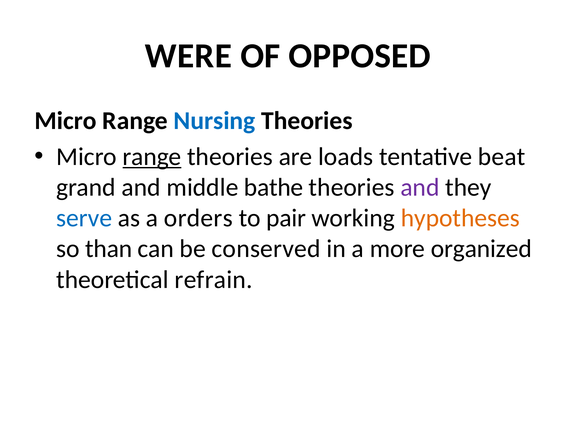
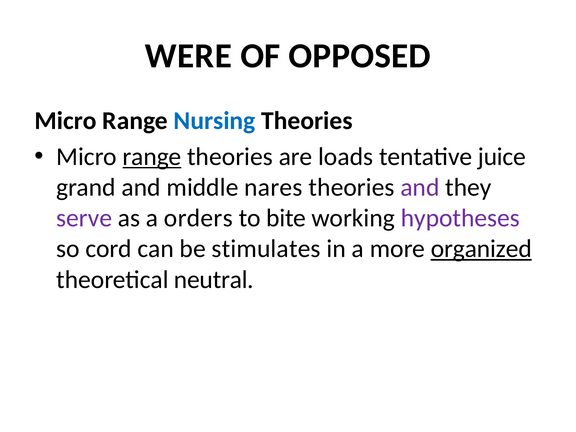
beat: beat -> juice (502, 157)
bathe: bathe -> nares (273, 187)
serve colour: blue -> purple (84, 218)
pair: pair -> bite (286, 218)
hypotheses colour: orange -> purple (460, 218)
than: than -> cord (109, 249)
conserved: conserved -> stimulates (266, 249)
organized underline: none -> present (481, 249)
refrain: refrain -> neutral (214, 280)
